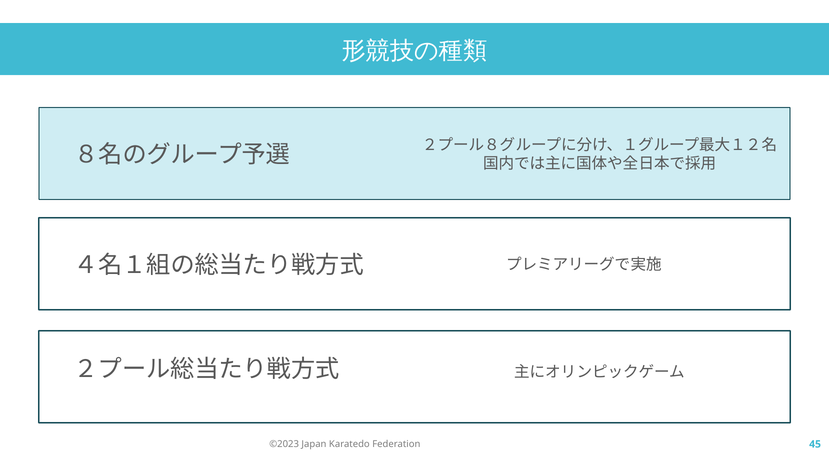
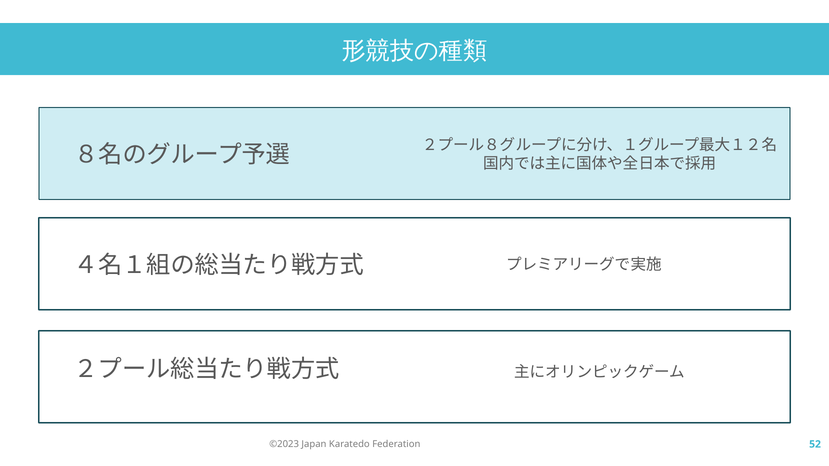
45: 45 -> 52 (815, 444)
